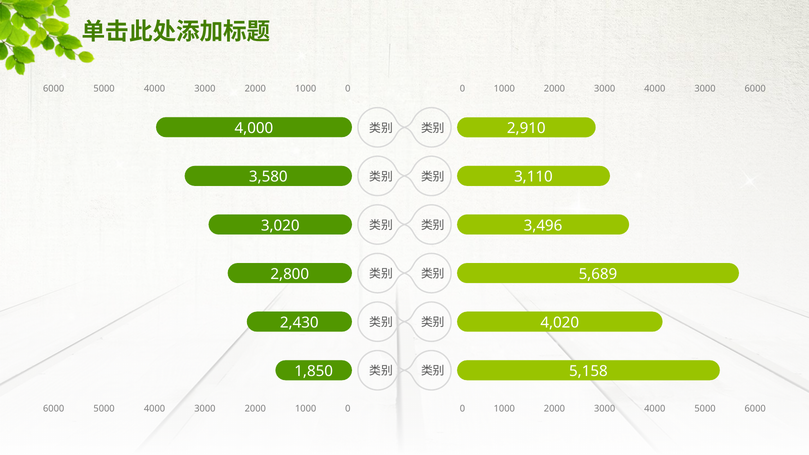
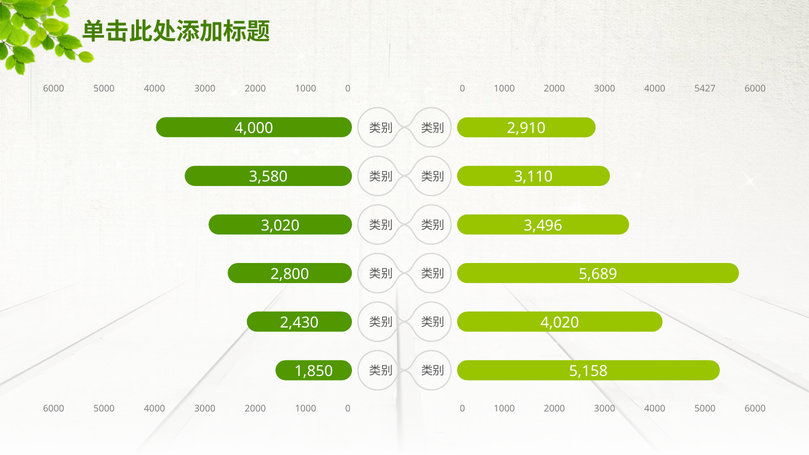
3000: 3000 -> 5427 (705, 88)
